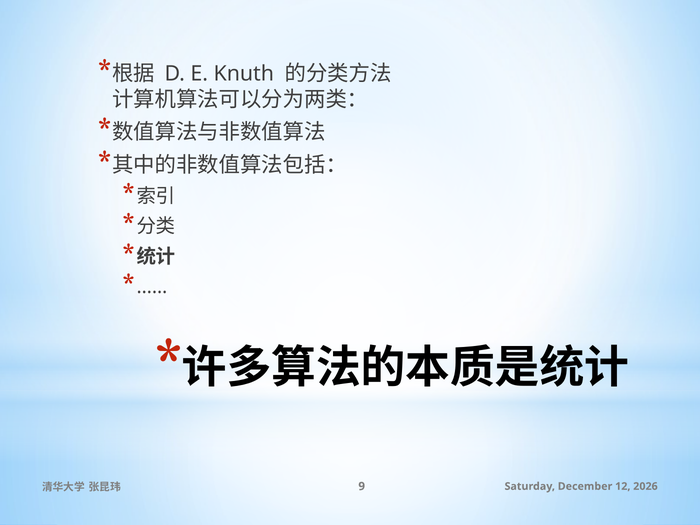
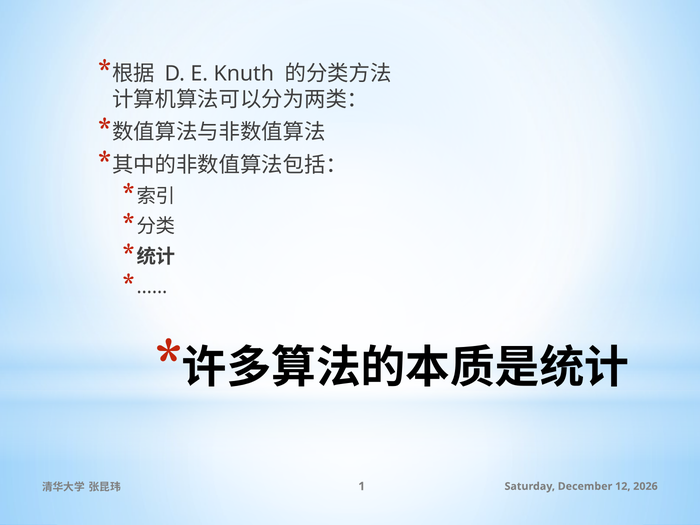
9: 9 -> 1 (362, 486)
